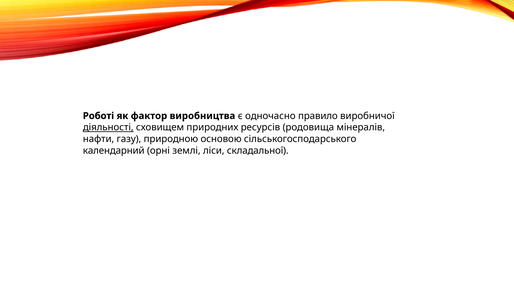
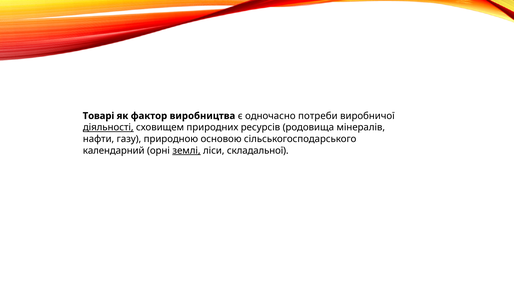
Роботі: Роботі -> Товарі (99, 116)
правило: правило -> потреби (318, 116)
землі underline: none -> present (186, 151)
